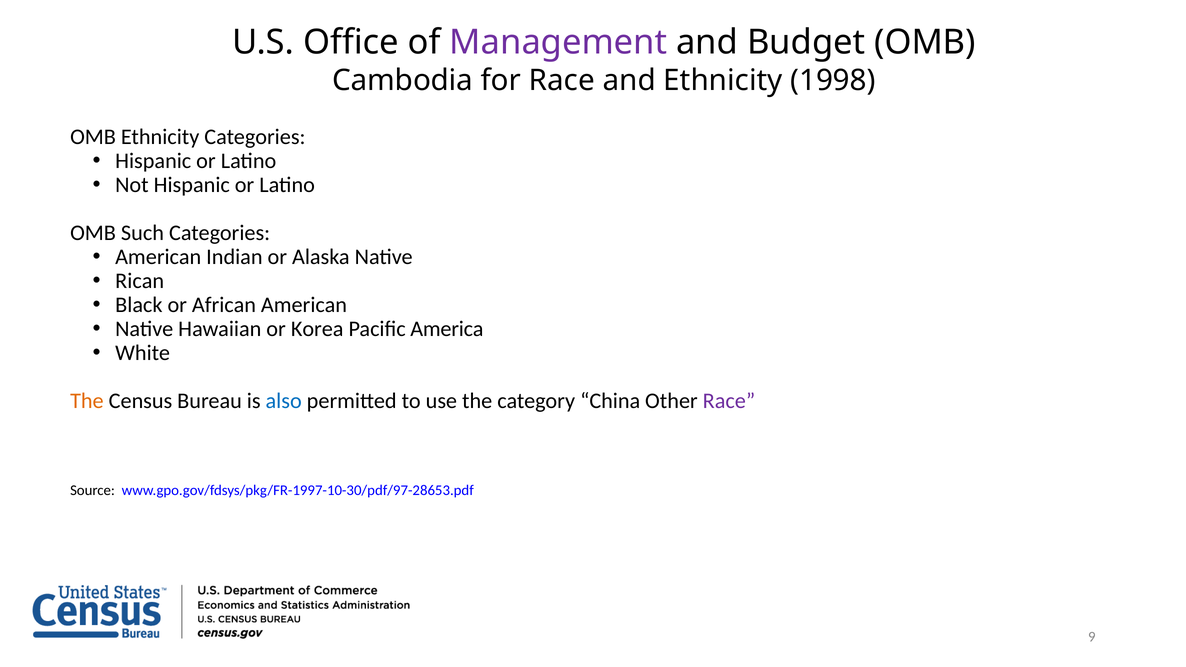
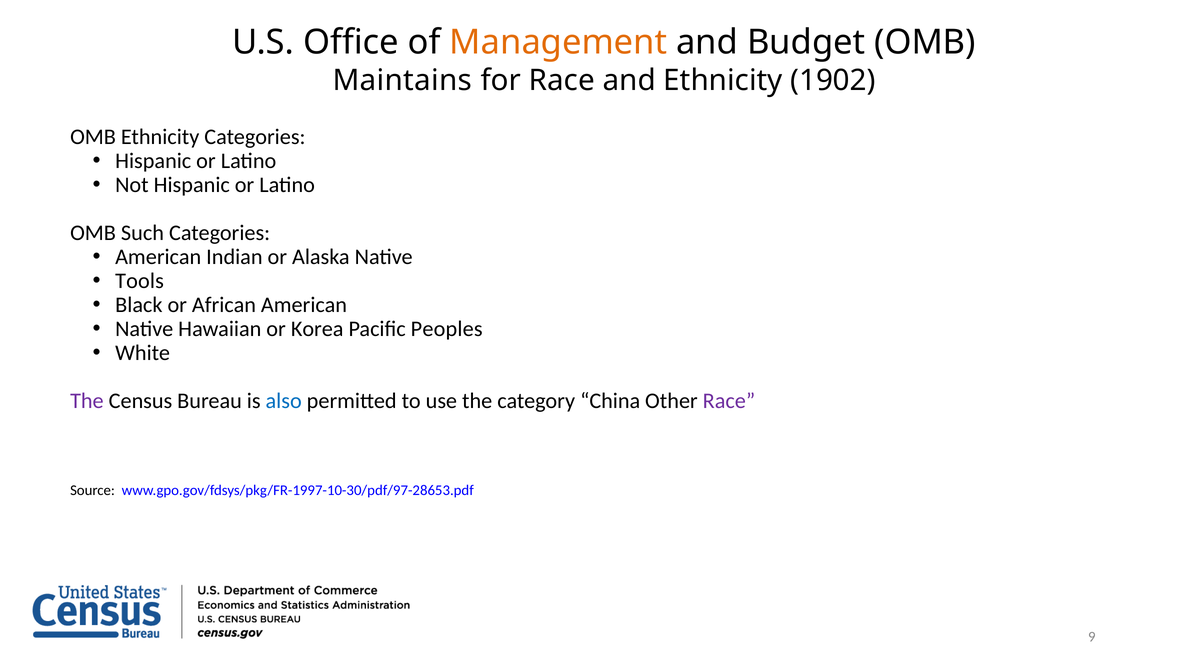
Management colour: purple -> orange (558, 42)
Cambodia: Cambodia -> Maintains (402, 81)
1998: 1998 -> 1902 (833, 81)
Rican: Rican -> Tools (140, 281)
America: America -> Peoples (447, 329)
The colour: orange -> purple (87, 401)
